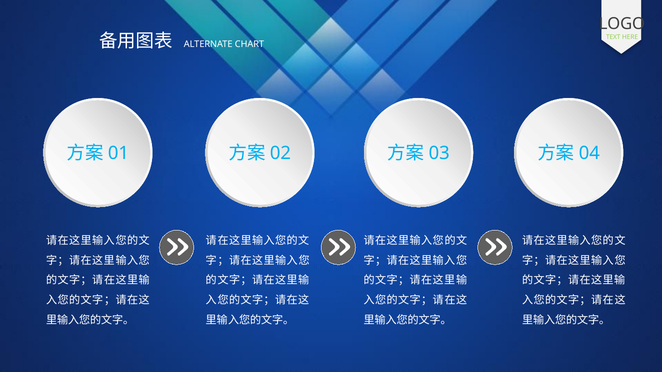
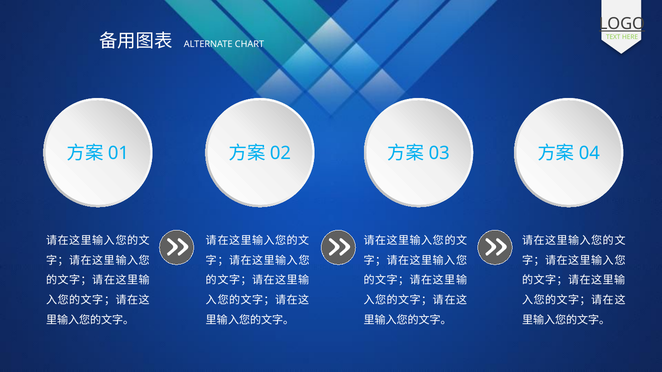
LOGO underline: none -> present (622, 24)
